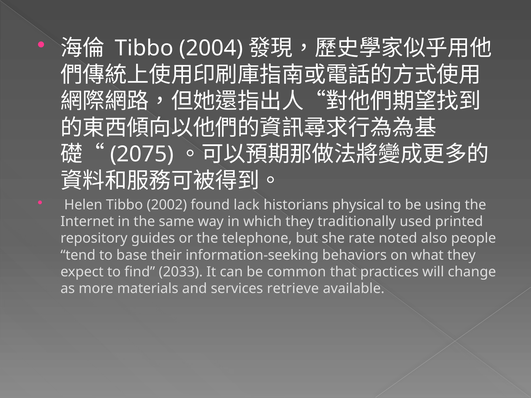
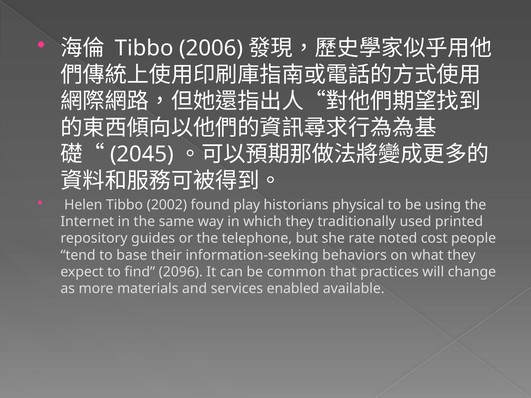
2004: 2004 -> 2006 (211, 48)
2075: 2075 -> 2045 (142, 154)
lack: lack -> play (247, 205)
also: also -> cost (434, 238)
2033: 2033 -> 2096 (181, 272)
retrieve: retrieve -> enabled (293, 289)
